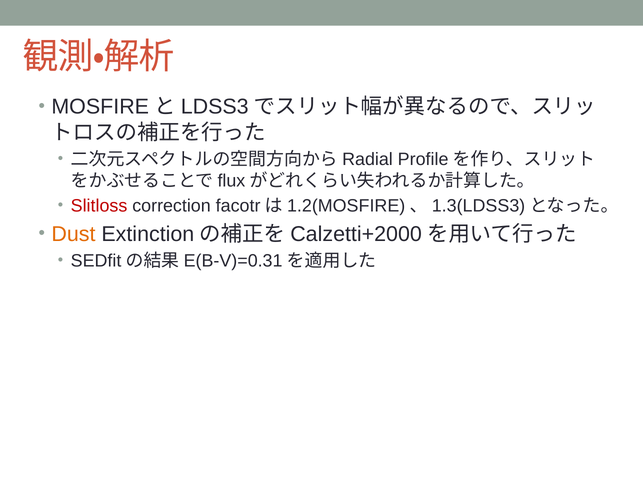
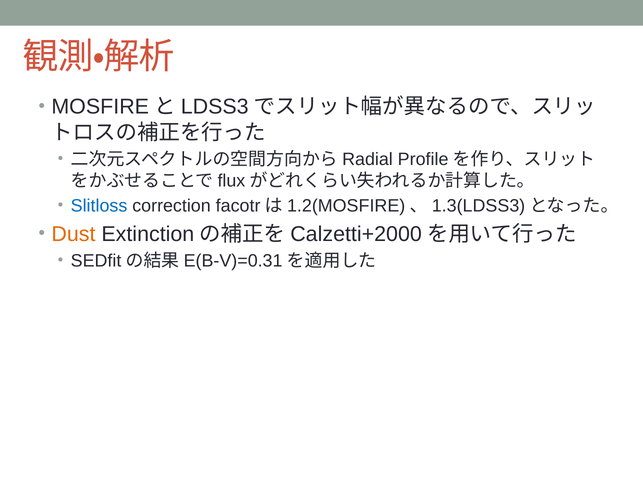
Slitloss colour: red -> blue (99, 206)
